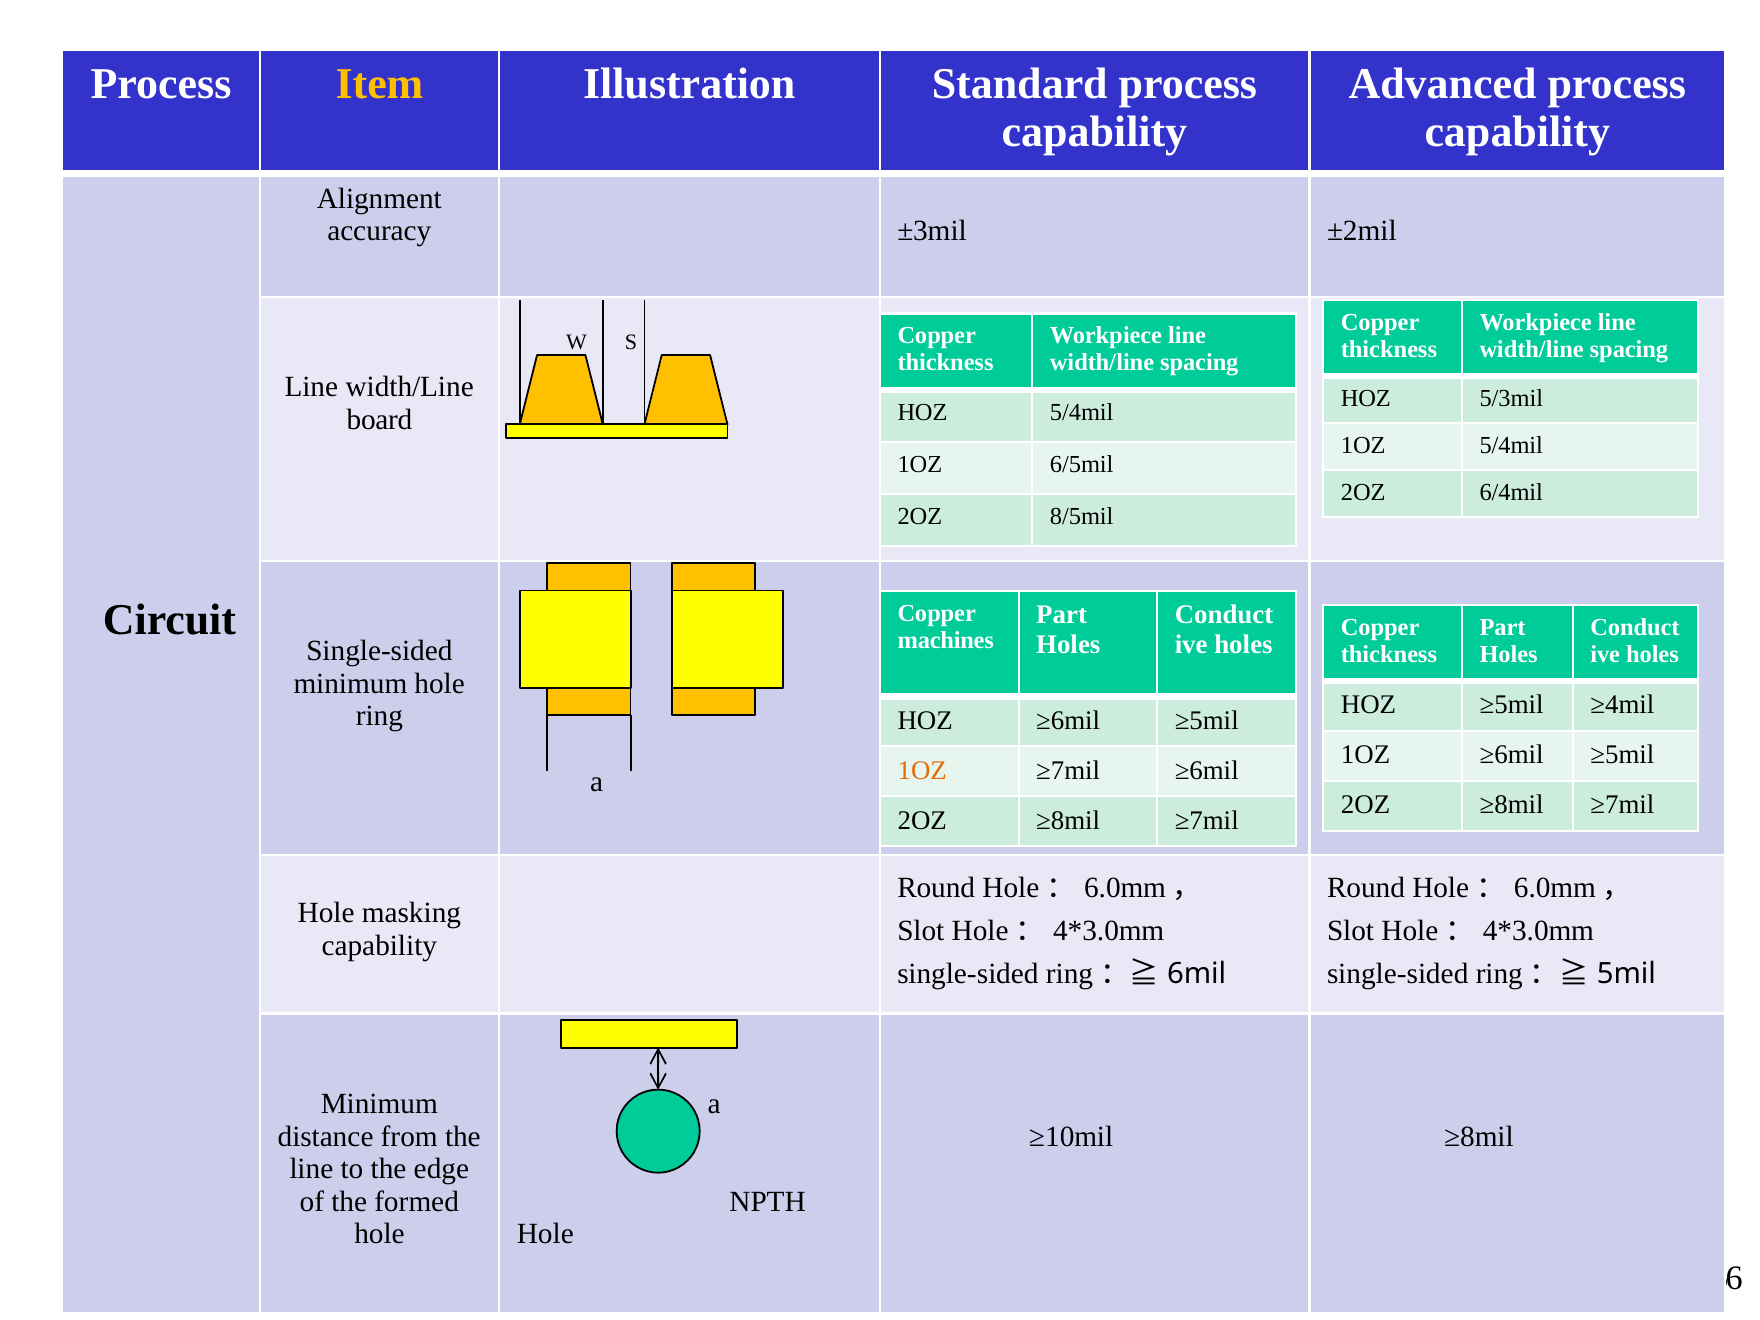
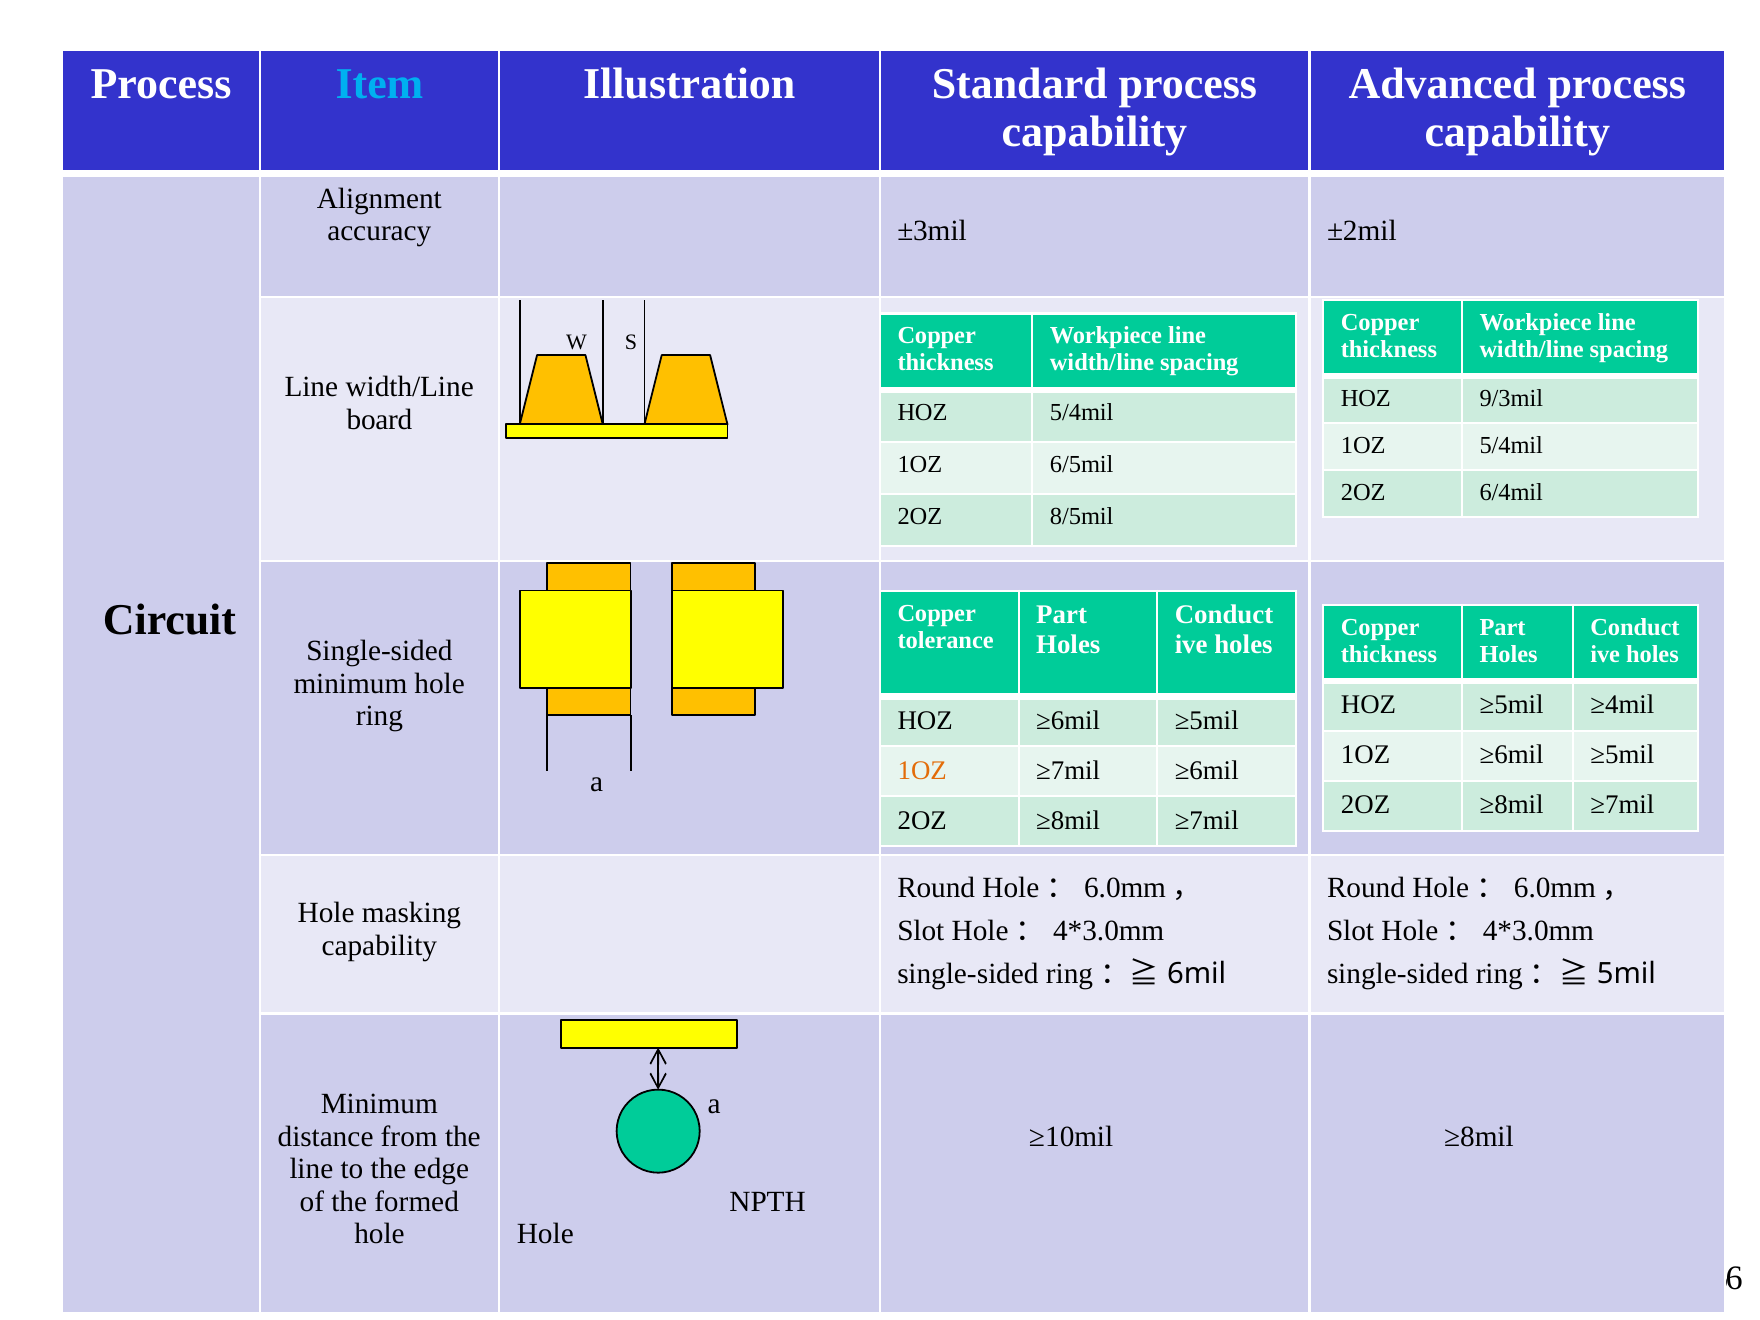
Item colour: yellow -> light blue (380, 84)
5/3mil: 5/3mil -> 9/3mil (1511, 399)
machines: machines -> tolerance (946, 640)
